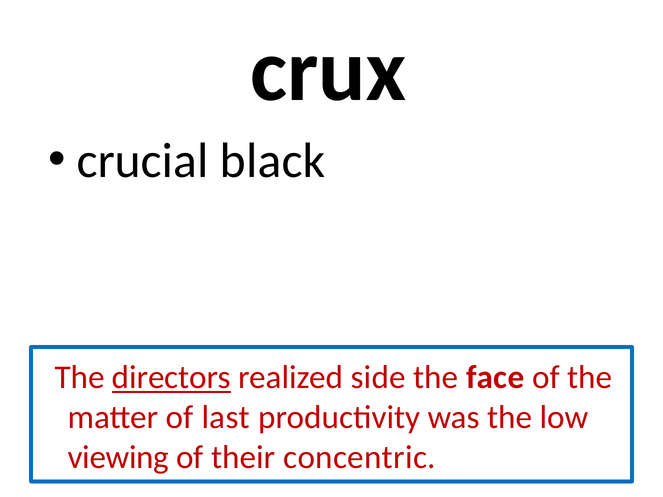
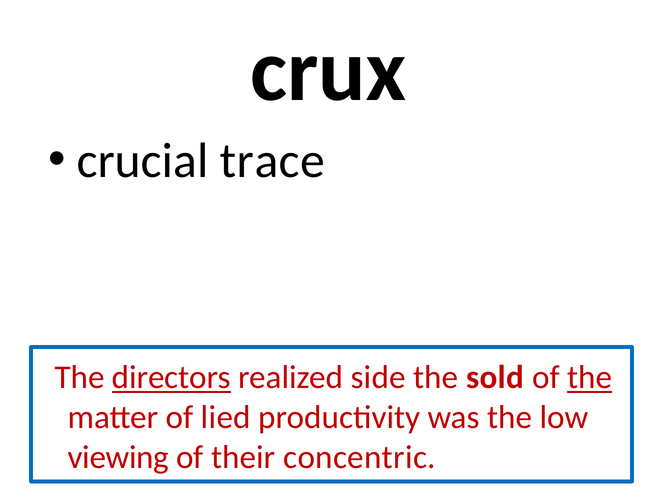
black: black -> trace (272, 161)
face: face -> sold (495, 378)
the underline: none -> present (590, 378)
last: last -> lied (226, 418)
